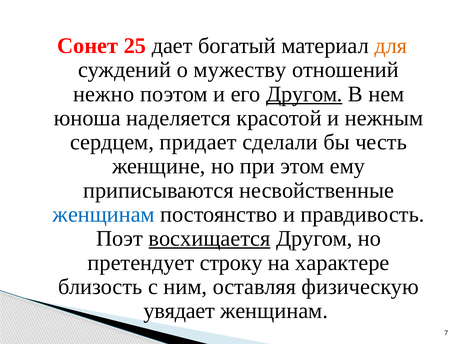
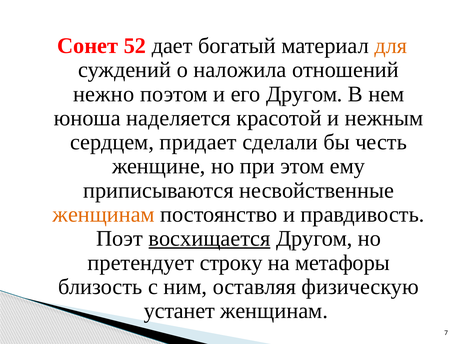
25: 25 -> 52 (135, 46)
мужеству: мужеству -> наложила (240, 70)
Другом underline: present -> none (304, 94)
женщинам colour: blue -> orange (104, 215)
характере: характере -> метафоры (342, 263)
увядает: увядает -> устанет (179, 311)
